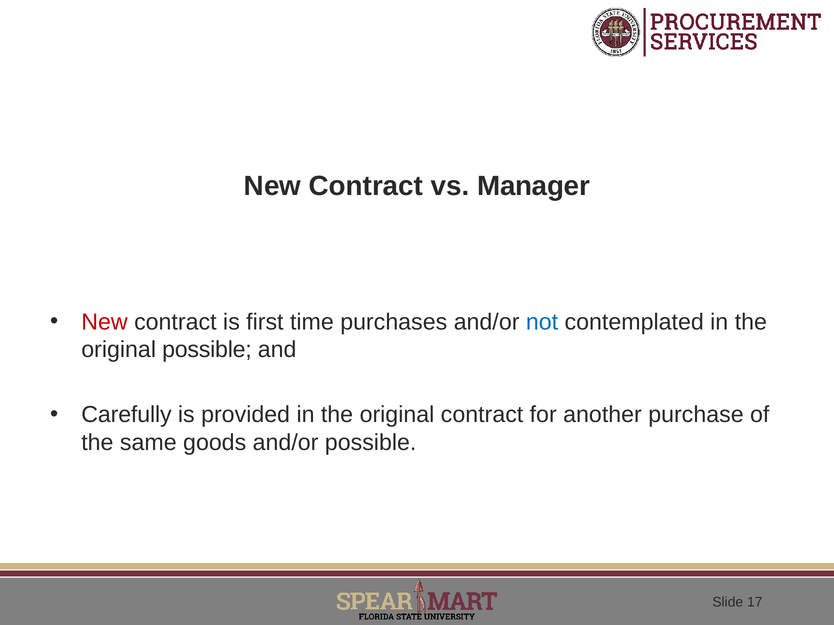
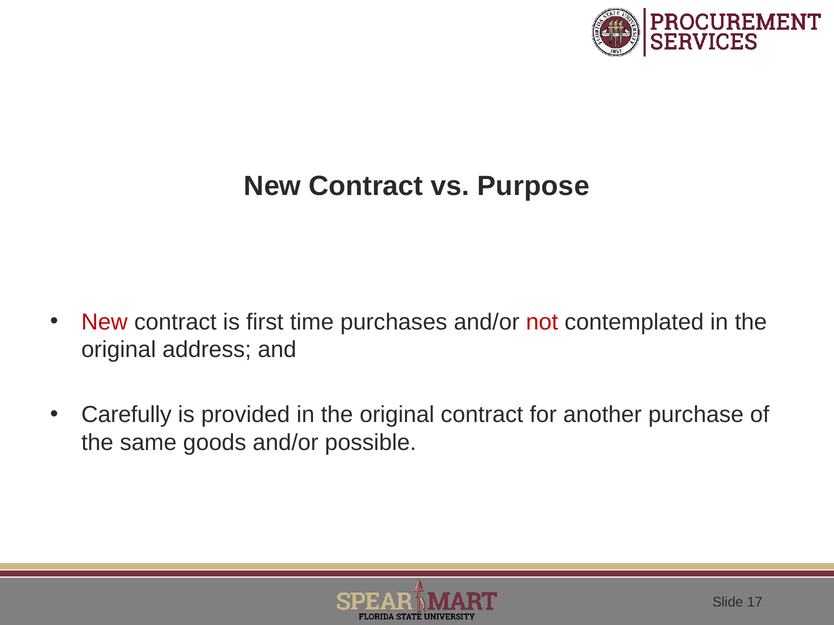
Manager: Manager -> Purpose (533, 186)
not colour: blue -> red (542, 322)
original possible: possible -> address (207, 350)
